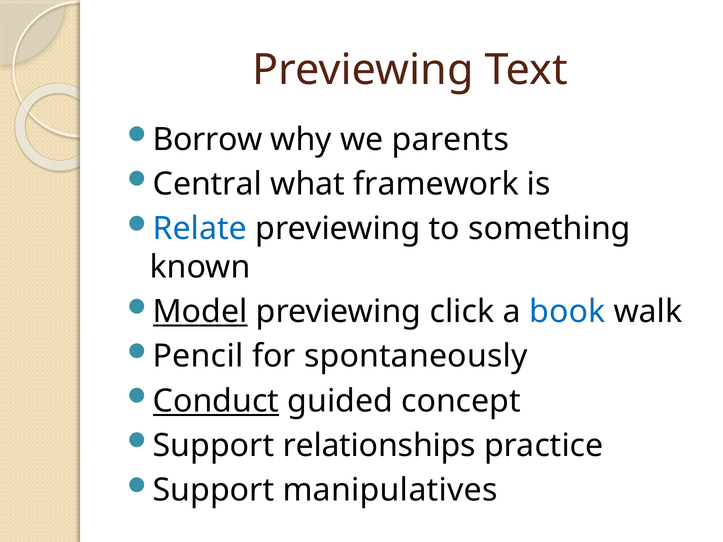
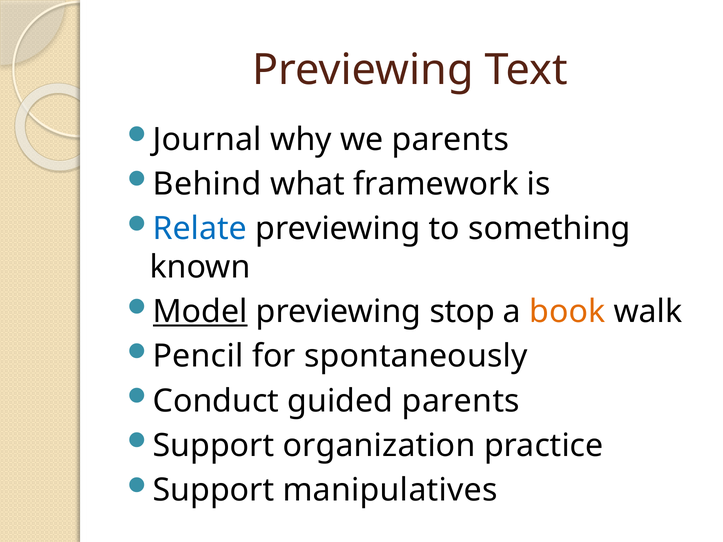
Borrow: Borrow -> Journal (207, 140)
Central: Central -> Behind (207, 184)
click: click -> stop (462, 312)
book colour: blue -> orange (567, 312)
Conduct underline: present -> none (216, 401)
guided concept: concept -> parents (461, 401)
relationships: relationships -> organization (379, 446)
